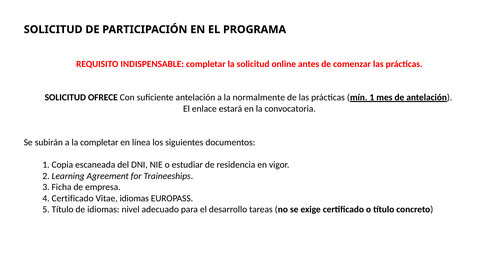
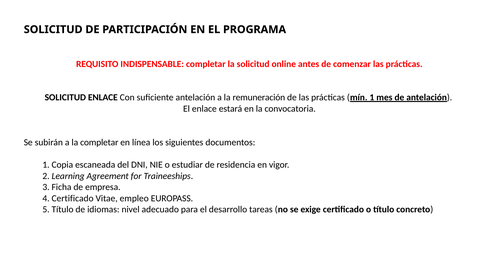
SOLICITUD OFRECE: OFRECE -> ENLACE (103, 98)
normalmente: normalmente -> remuneración (259, 98)
Vitae idiomas: idiomas -> empleo (134, 199)
